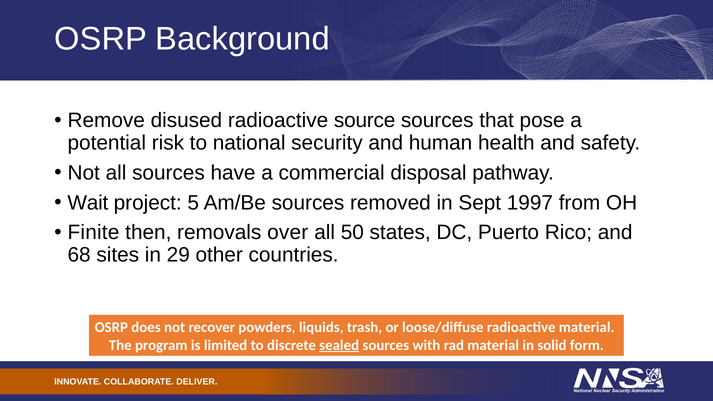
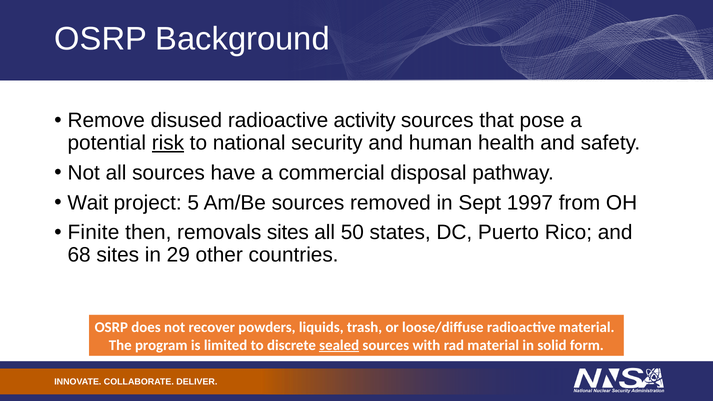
source: source -> activity (365, 120)
risk underline: none -> present (168, 143)
removals over: over -> sites (288, 233)
